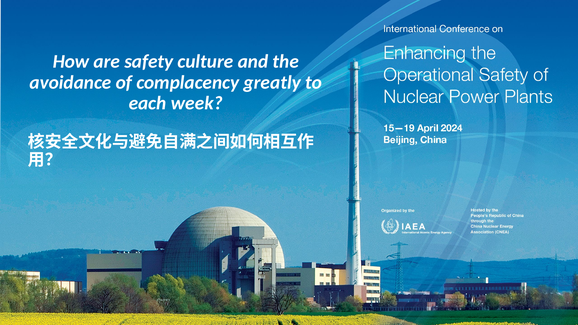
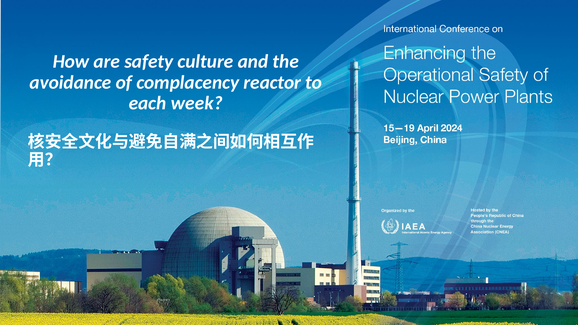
greatly: greatly -> reactor (272, 82)
